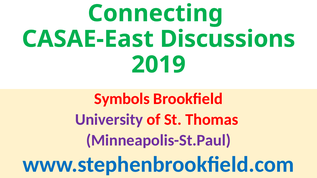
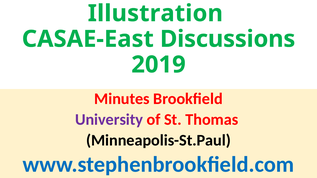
Connecting: Connecting -> Illustration (155, 13)
Symbols: Symbols -> Minutes (122, 99)
Minneapolis-St.Paul colour: purple -> black (158, 141)
